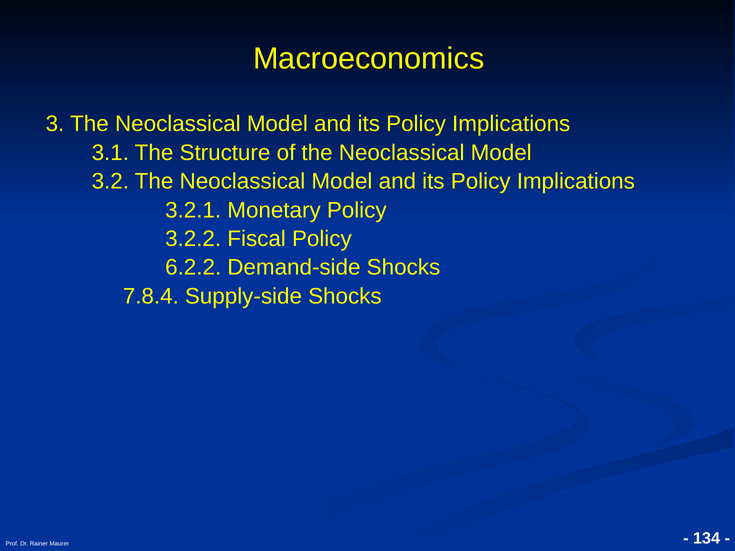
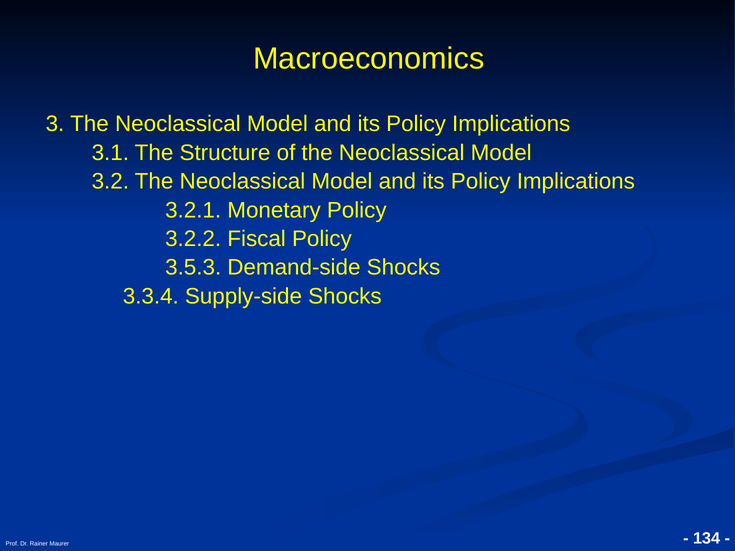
6.2.2: 6.2.2 -> 3.5.3 (193, 268)
7.8.4: 7.8.4 -> 3.3.4 (151, 296)
